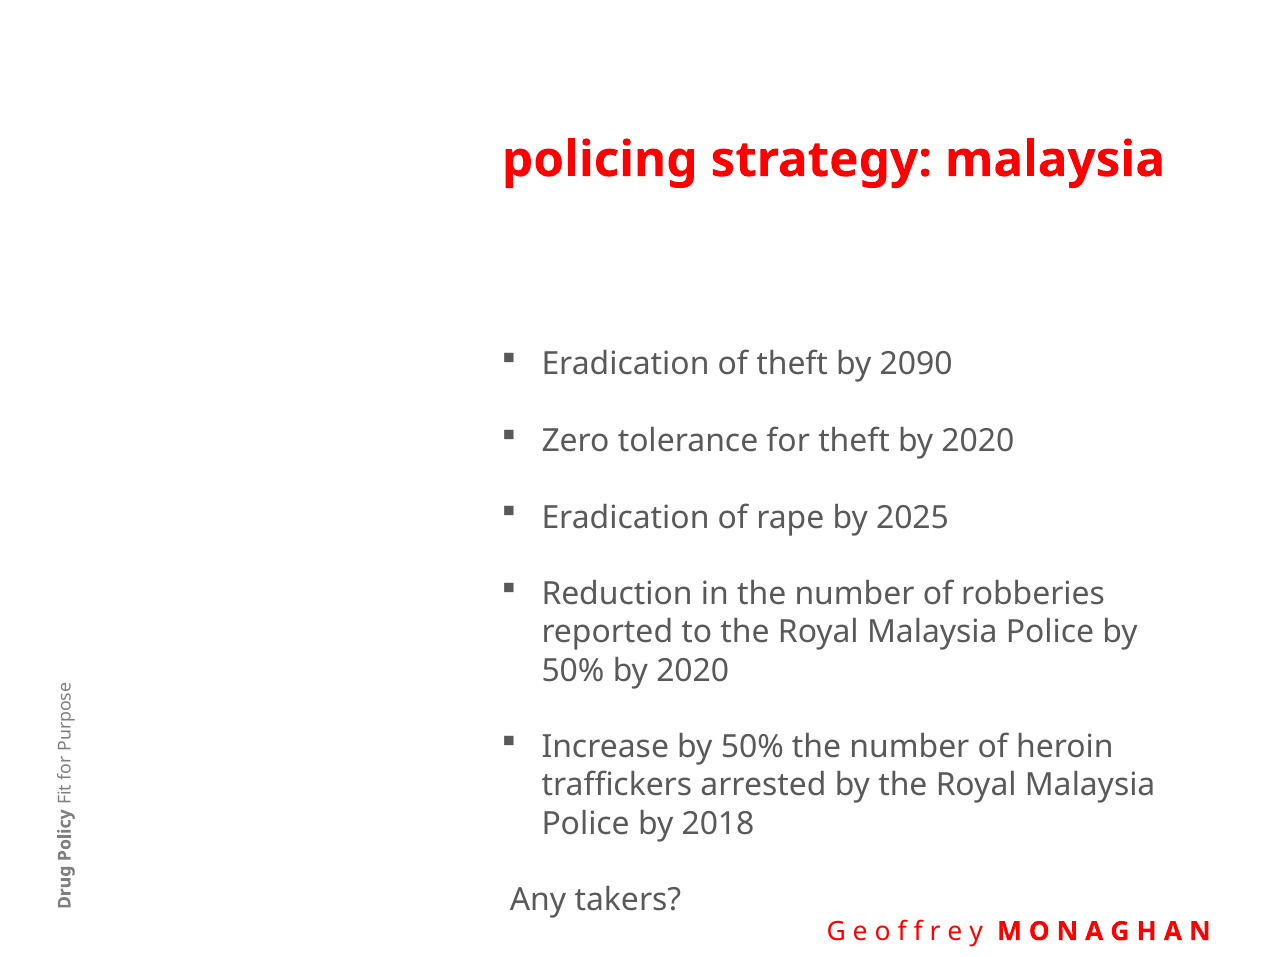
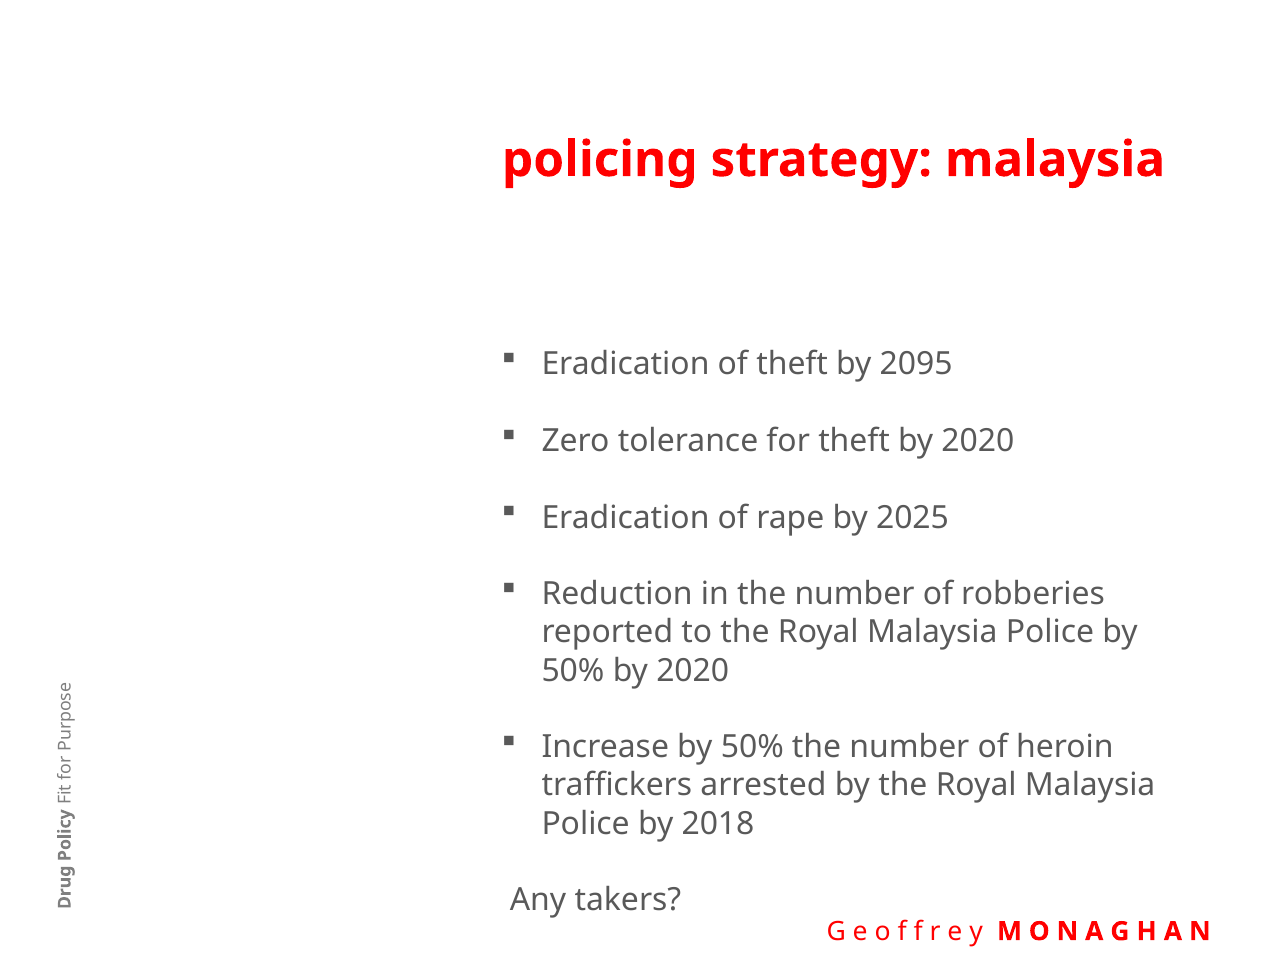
2090: 2090 -> 2095 (916, 364)
